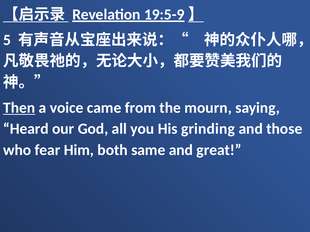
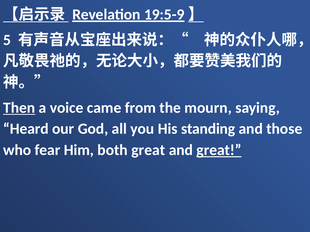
grinding: grinding -> standing (208, 129)
both same: same -> great (148, 150)
great underline: none -> present (219, 150)
